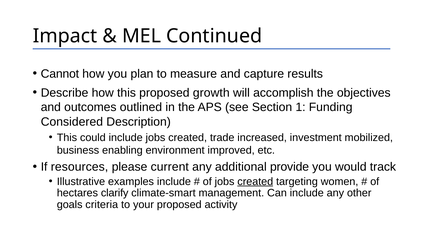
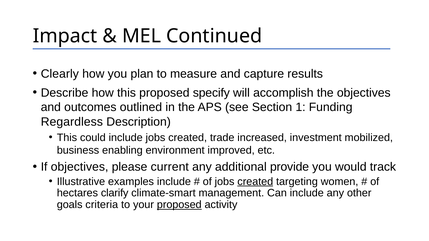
Cannot: Cannot -> Clearly (60, 74)
growth: growth -> specify (211, 93)
Considered: Considered -> Regardless (72, 122)
If resources: resources -> objectives (80, 167)
proposed underline: none -> present (179, 205)
